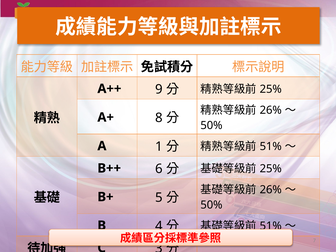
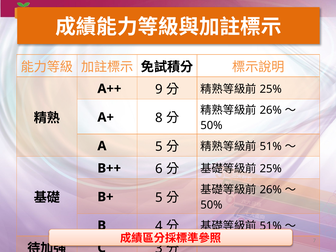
A 1: 1 -> 5 (159, 147)
